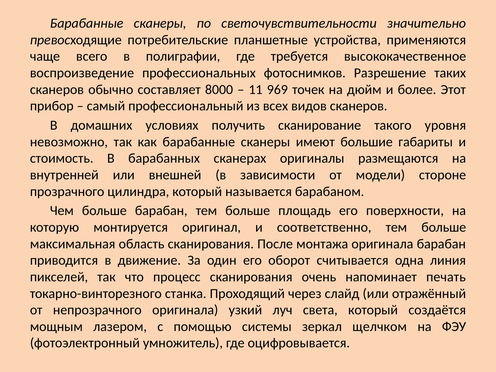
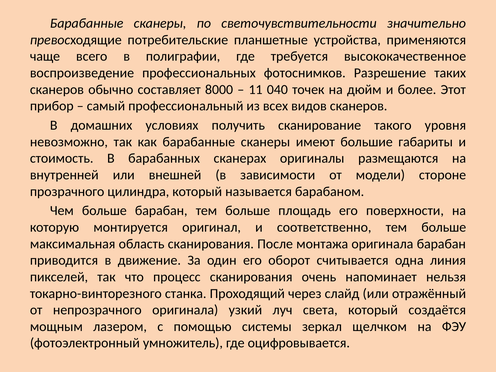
969: 969 -> 040 (277, 89)
печать: печать -> нельзя (446, 277)
